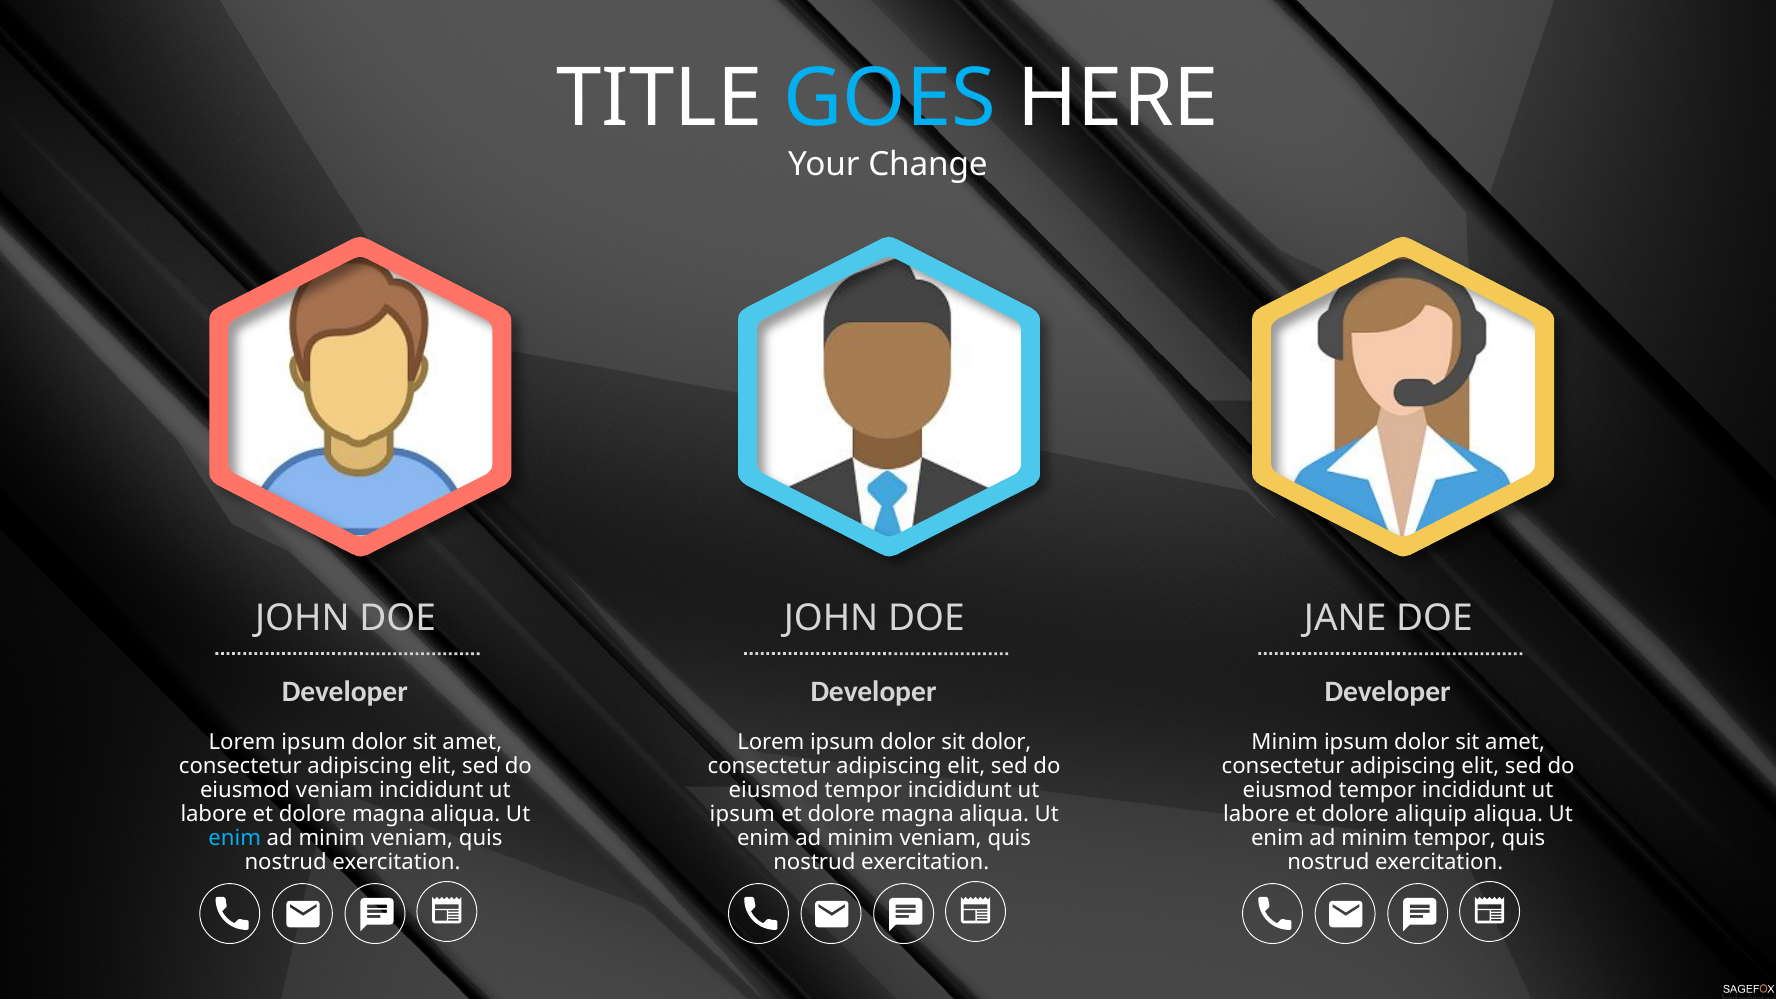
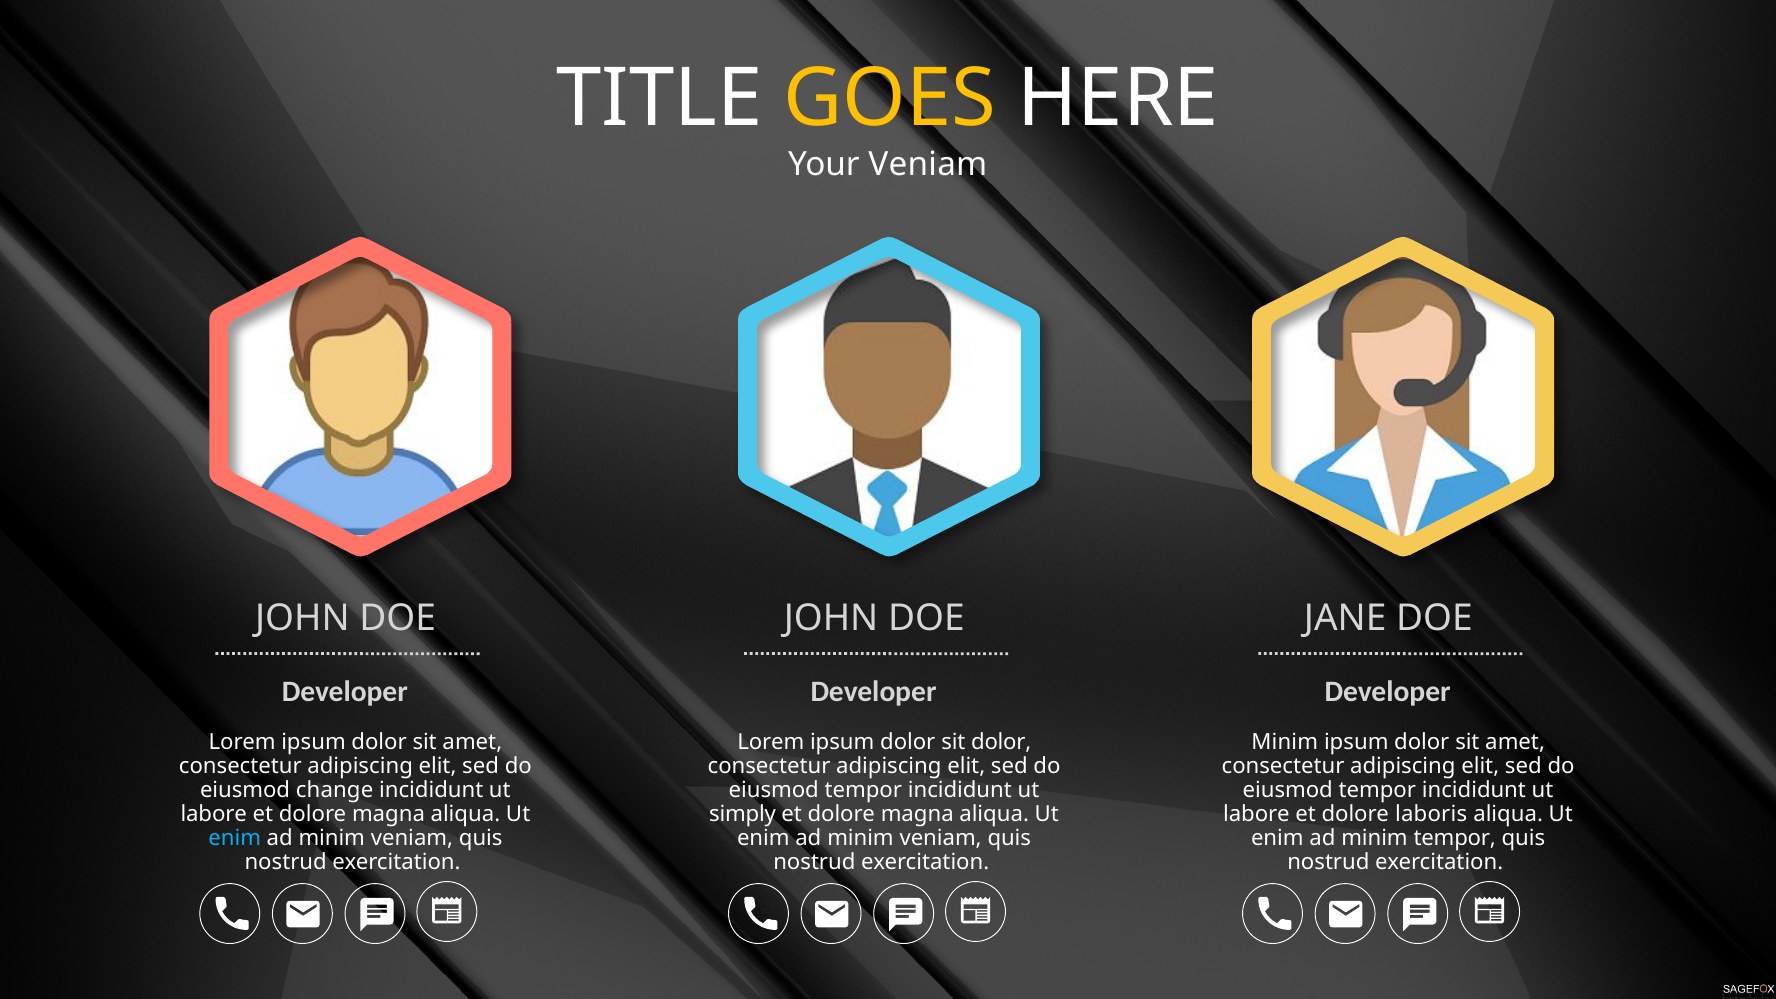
GOES colour: light blue -> yellow (890, 99)
Your Change: Change -> Veniam (928, 164)
eiusmod veniam: veniam -> change (335, 790)
ipsum: ipsum -> simply (743, 814)
aliquip: aliquip -> laboris (1431, 814)
